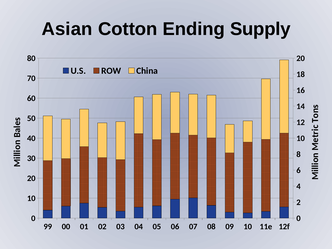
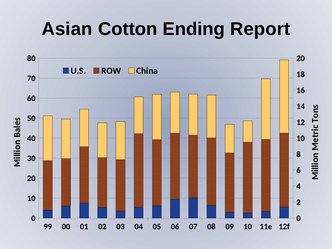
Supply: Supply -> Report (260, 29)
